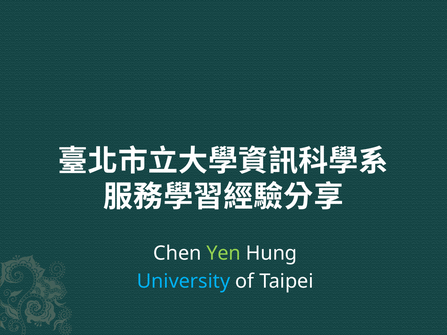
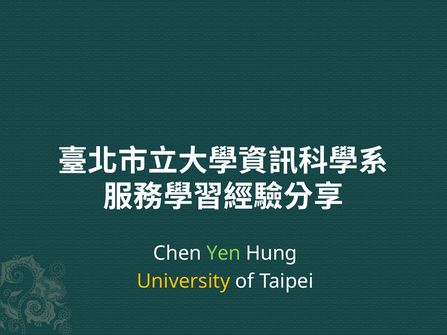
University colour: light blue -> yellow (183, 281)
